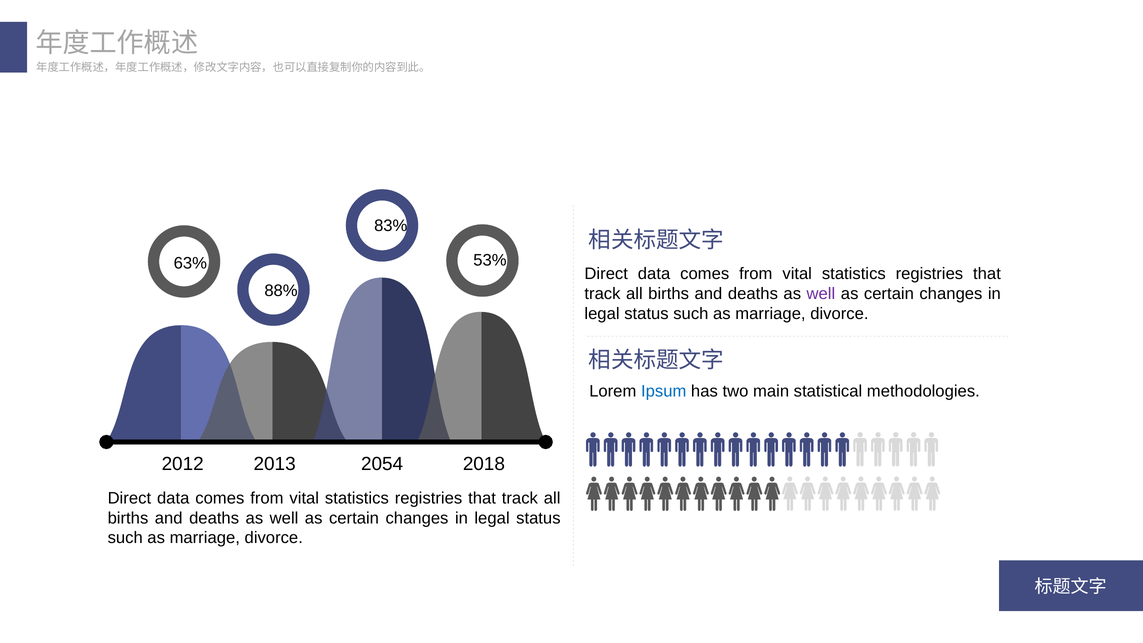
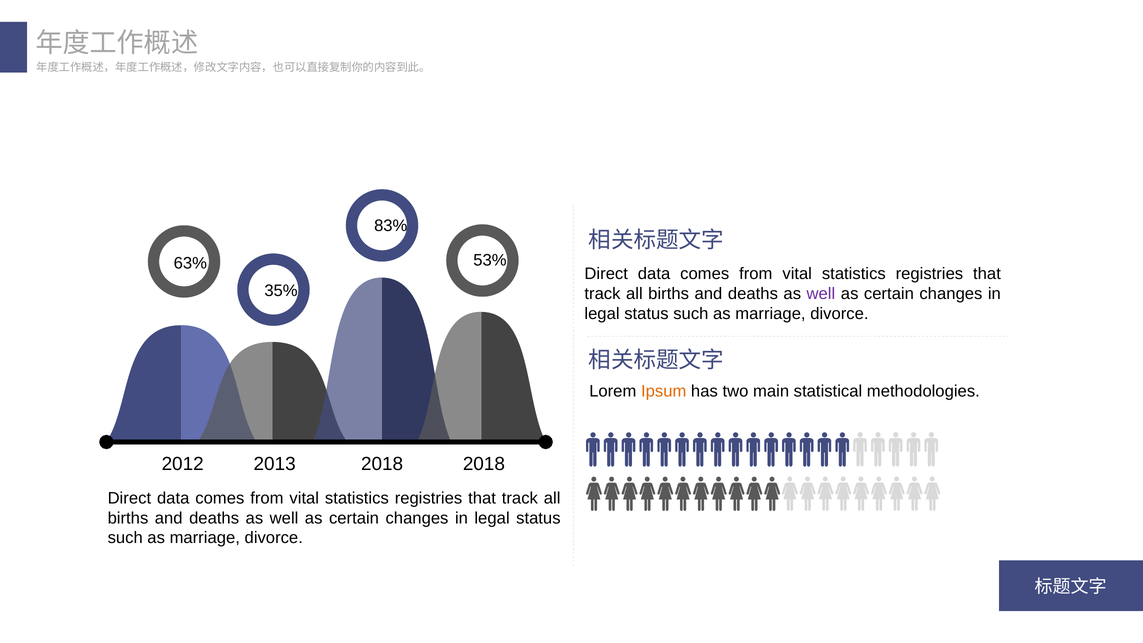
88%: 88% -> 35% (281, 291)
Ipsum colour: blue -> orange (664, 391)
2013 2054: 2054 -> 2018 (382, 464)
